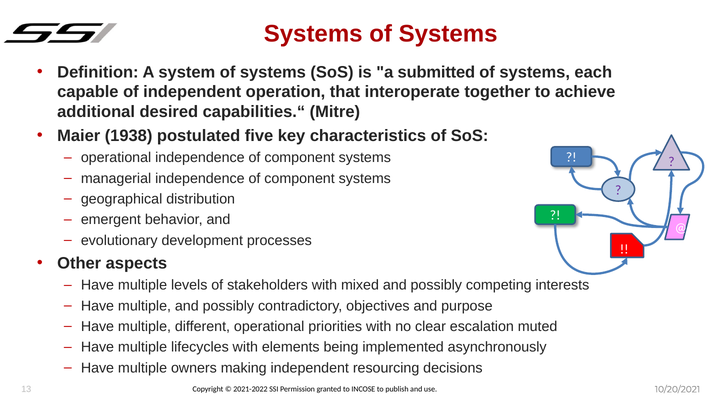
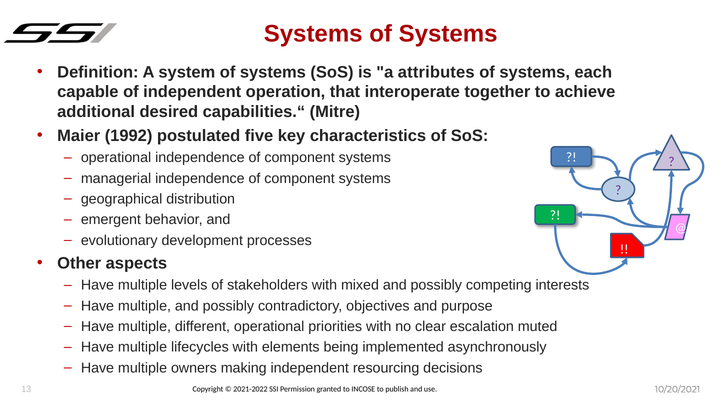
submitted: submitted -> attributes (436, 72)
1938: 1938 -> 1992 (129, 136)
